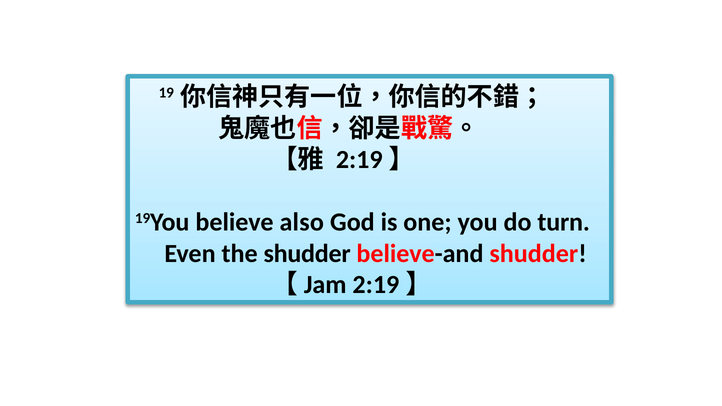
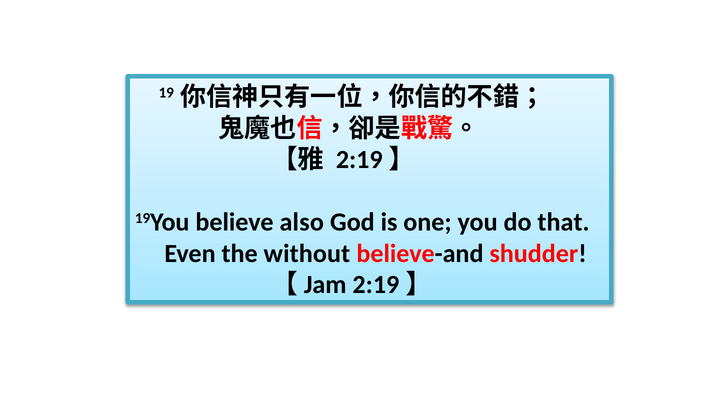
turn: turn -> that (564, 222)
the shudder: shudder -> without (307, 254)
